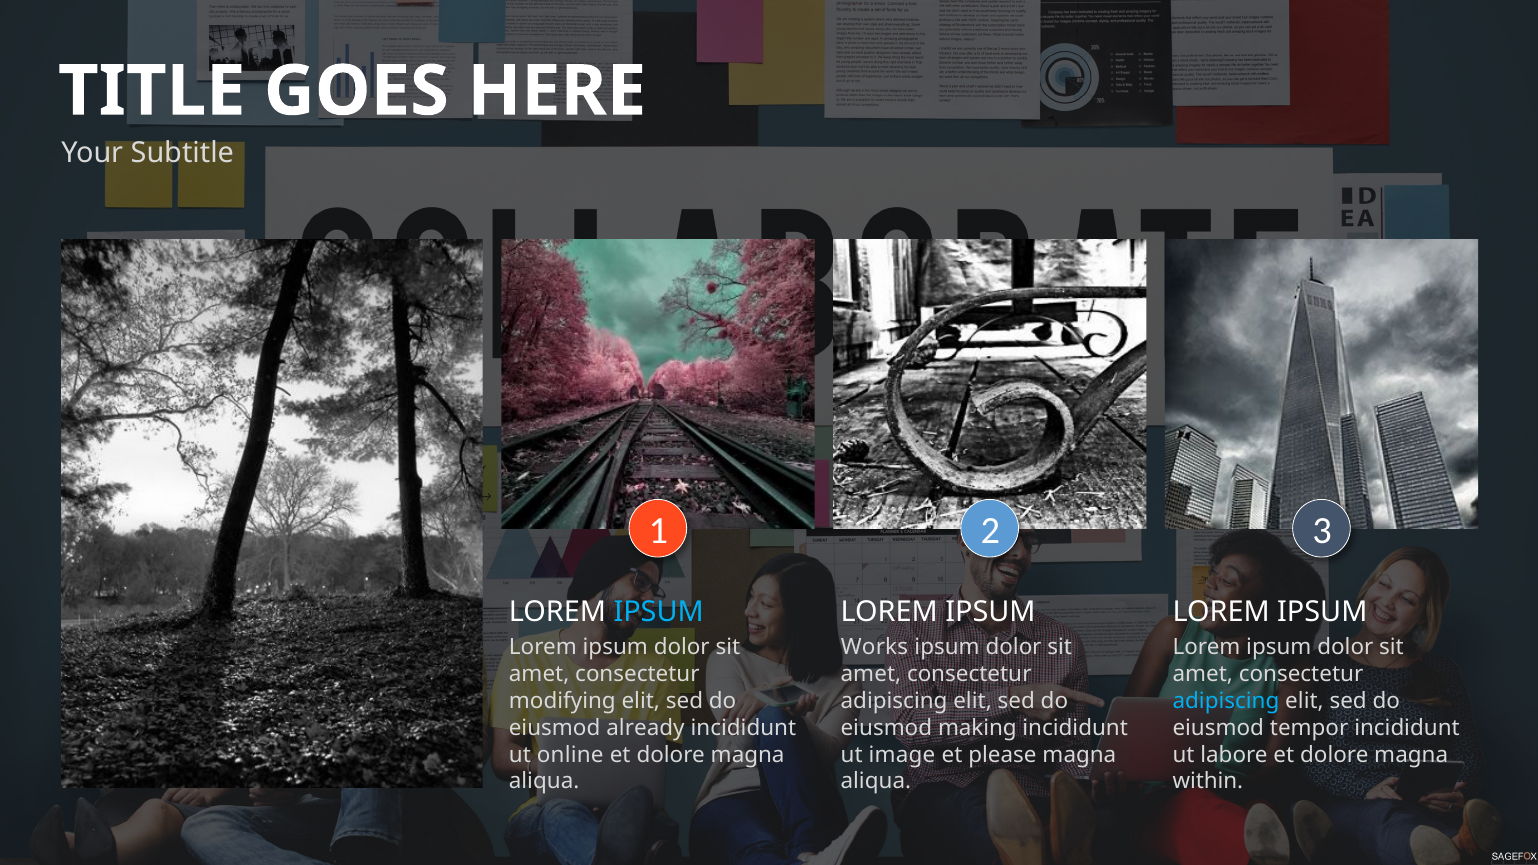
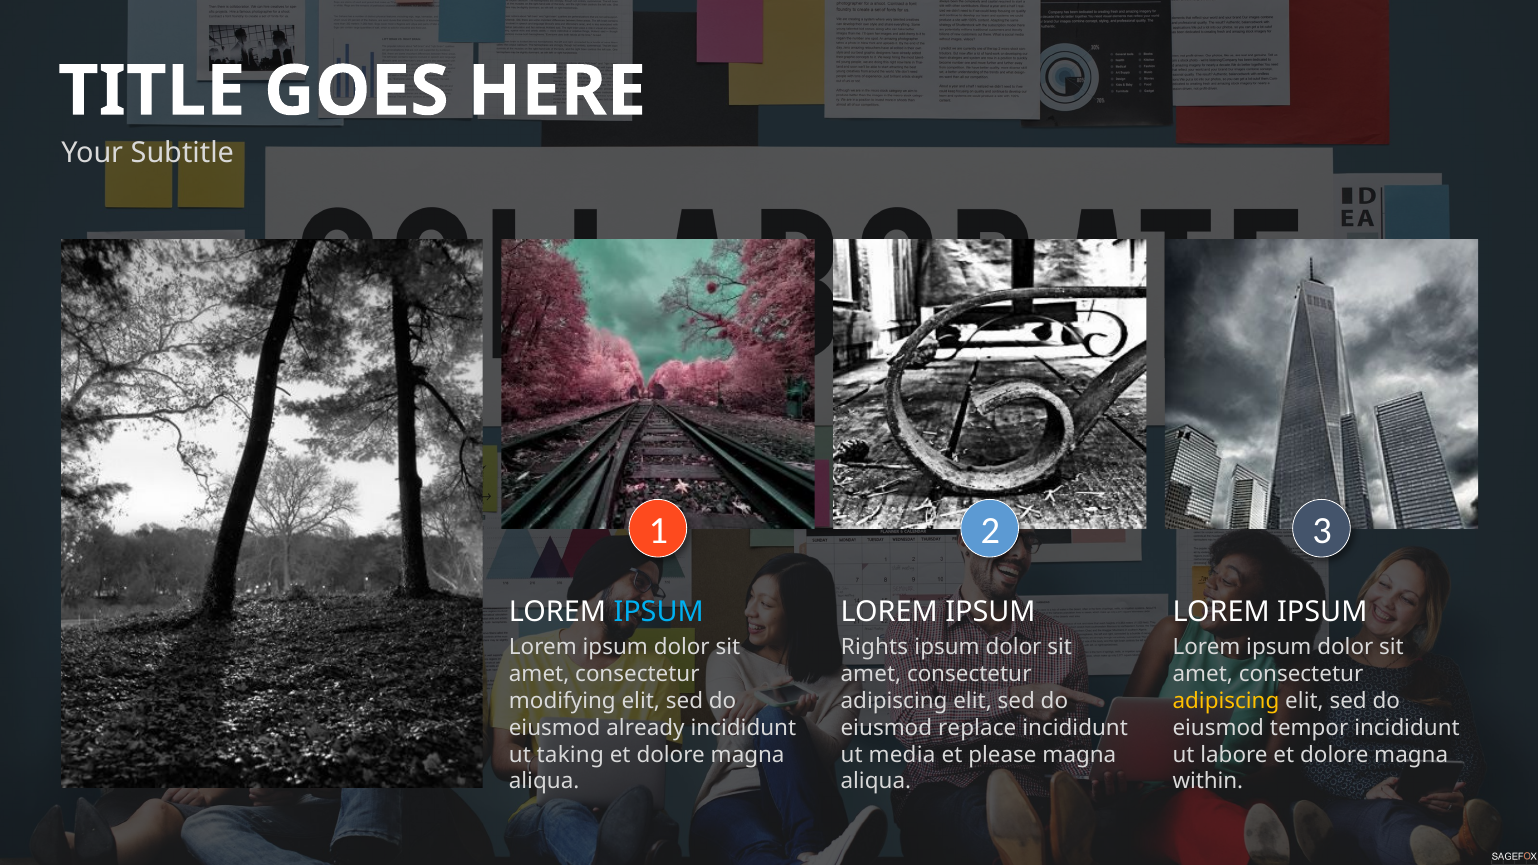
Works: Works -> Rights (875, 647)
adipiscing colour: light blue -> yellow (1226, 701)
making: making -> replace (977, 728)
online: online -> taking (570, 755)
image: image -> media (902, 755)
